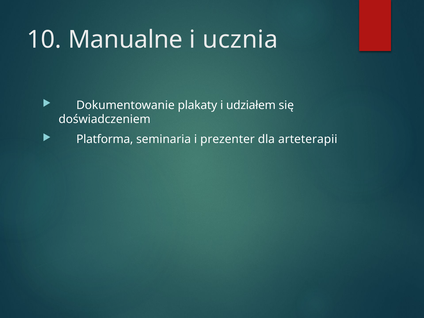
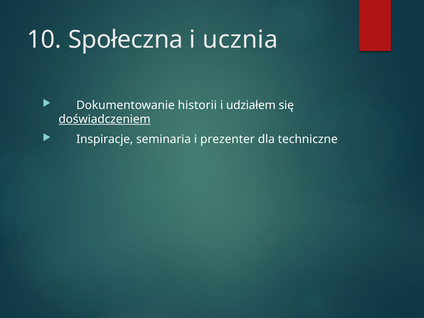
Manualne: Manualne -> Społeczna (126, 40)
plakaty: plakaty -> historii (197, 105)
doświadczeniem underline: none -> present (105, 119)
Platforma: Platforma -> Inspiracje (105, 139)
arteterapii: arteterapii -> techniczne (308, 139)
